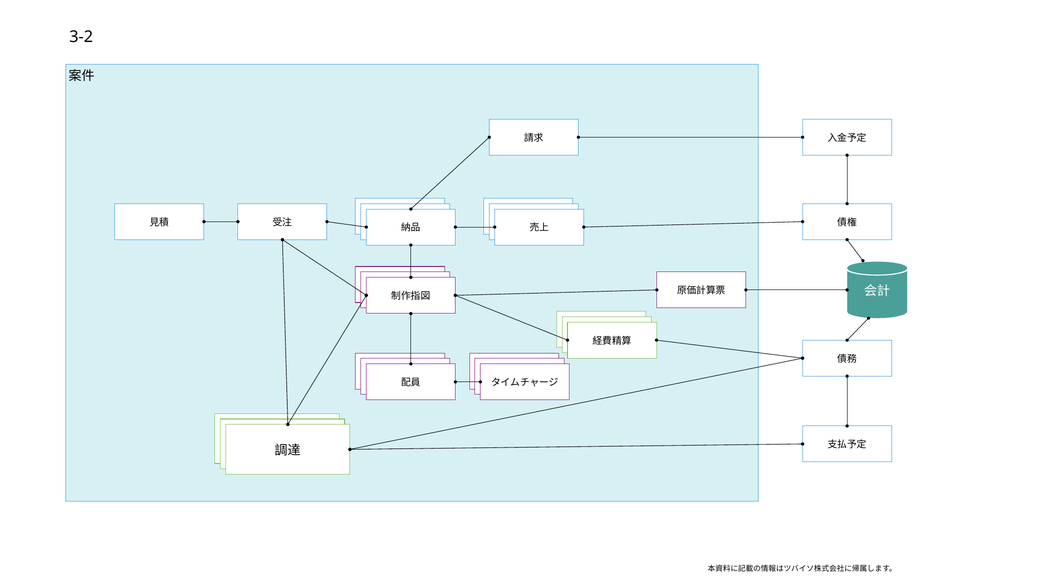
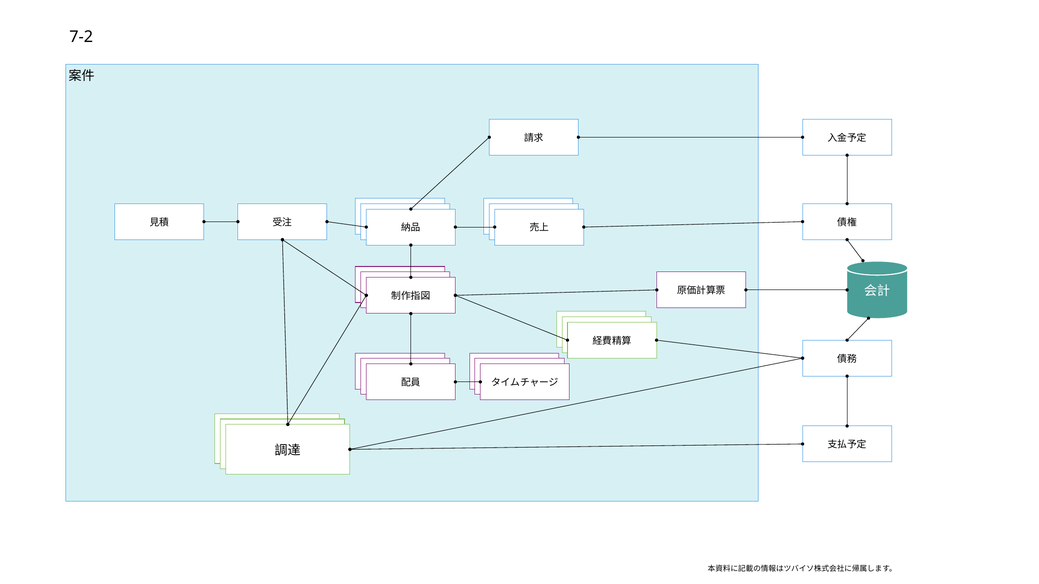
3-2: 3-2 -> 7-2 (81, 37)
